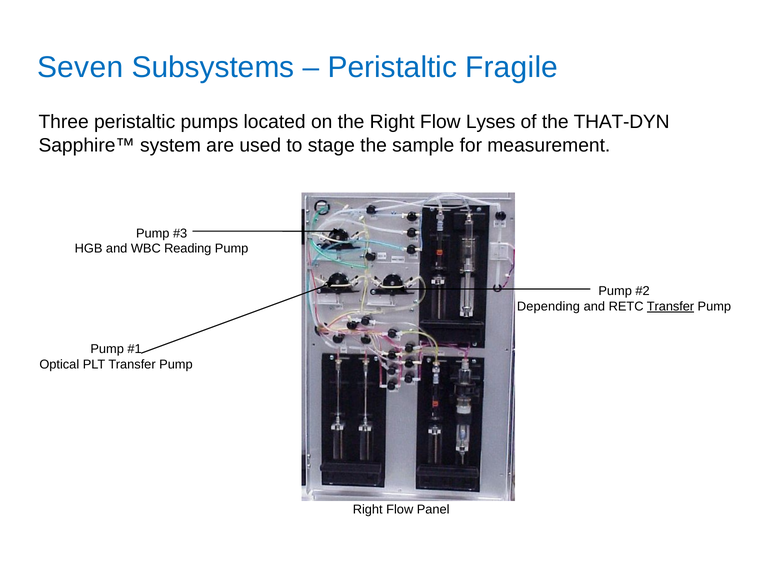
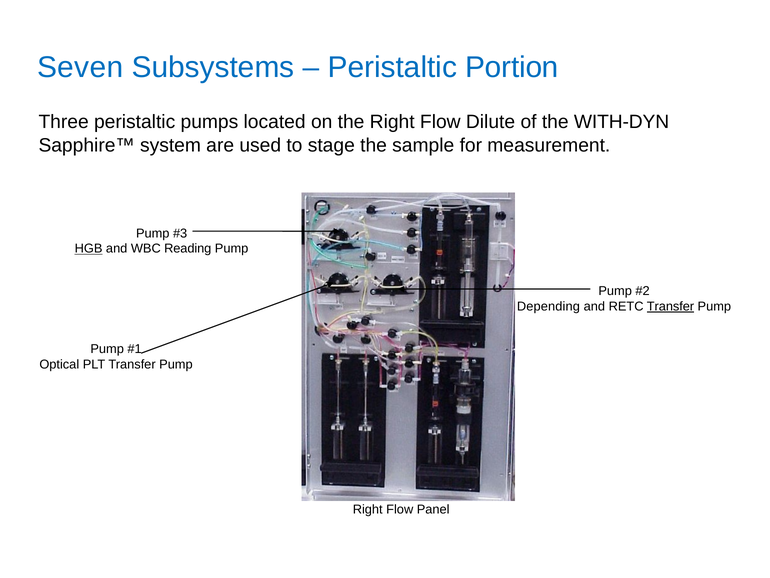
Fragile: Fragile -> Portion (512, 67)
Lyses: Lyses -> Dilute (491, 122)
THAT-DYN: THAT-DYN -> WITH-DYN (622, 122)
HGB underline: none -> present (89, 249)
